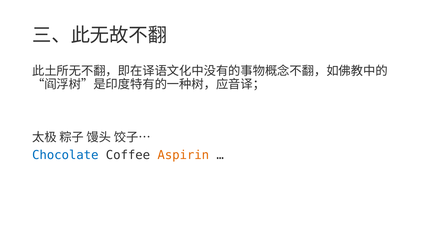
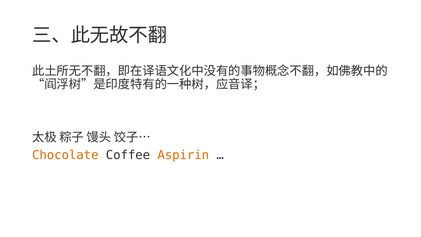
Chocolate colour: blue -> orange (65, 155)
